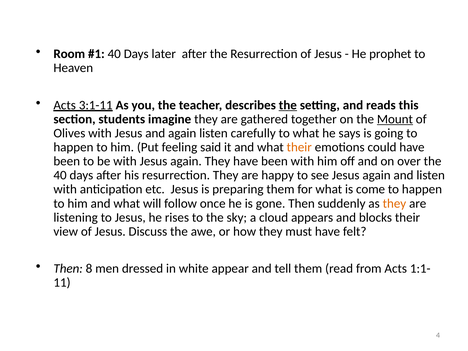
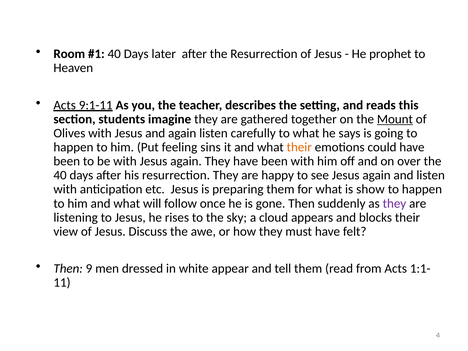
3:1-11: 3:1-11 -> 9:1-11 (96, 105)
the underline: present -> none (288, 105)
said: said -> sins (211, 147)
come: come -> show (370, 189)
they colour: orange -> purple (394, 203)
8: 8 -> 9 (89, 269)
